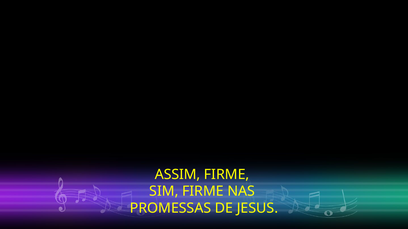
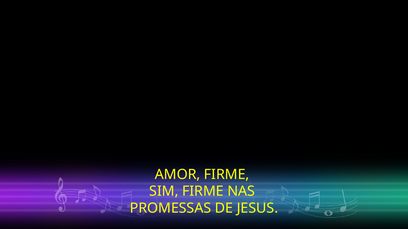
ASSIM: ASSIM -> AMOR (178, 175)
